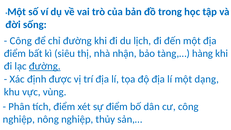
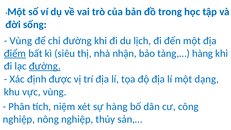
Công: Công -> Vùng (21, 41)
điểm underline: none -> present (15, 53)
tích điểm: điểm -> niệm (64, 106)
sự điểm: điểm -> hàng (117, 106)
